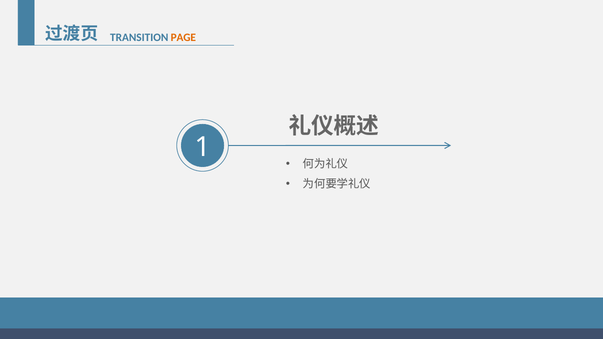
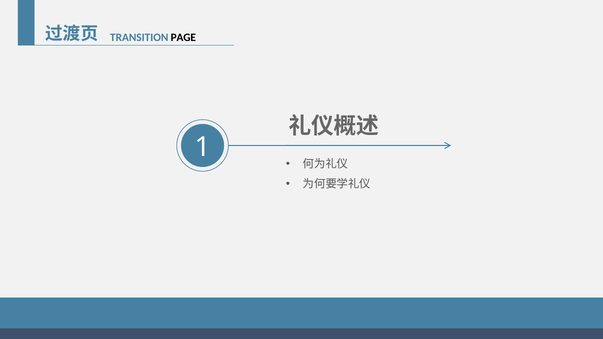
PAGE colour: orange -> black (183, 37)
